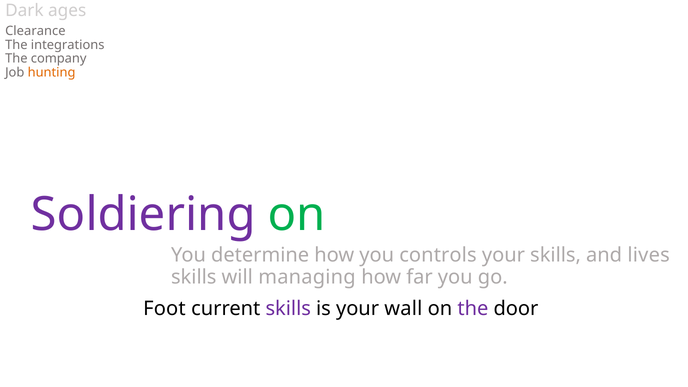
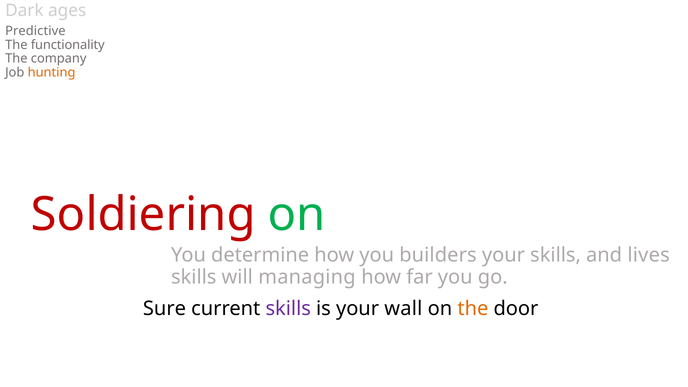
Clearance: Clearance -> Predictive (35, 31)
integrations: integrations -> functionality (68, 45)
Soldiering colour: purple -> red (143, 215)
controls: controls -> builders (438, 255)
Foot: Foot -> Sure (165, 309)
the colour: purple -> orange (473, 309)
